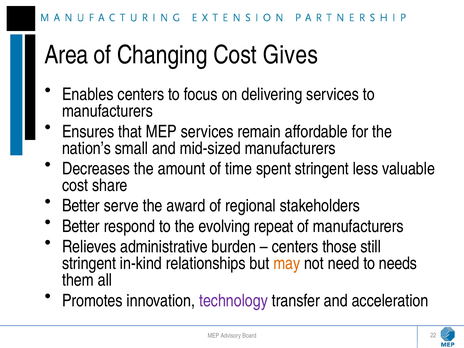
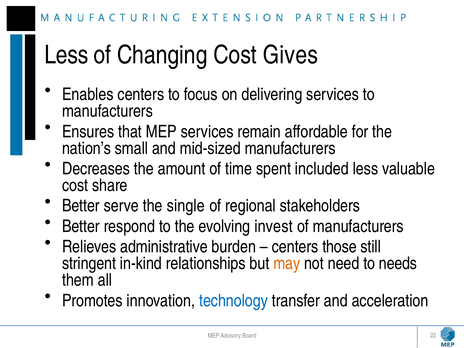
Area: Area -> Less (66, 55)
spent stringent: stringent -> included (322, 169)
award: award -> single (186, 206)
repeat: repeat -> invest (274, 226)
technology colour: purple -> blue (233, 301)
